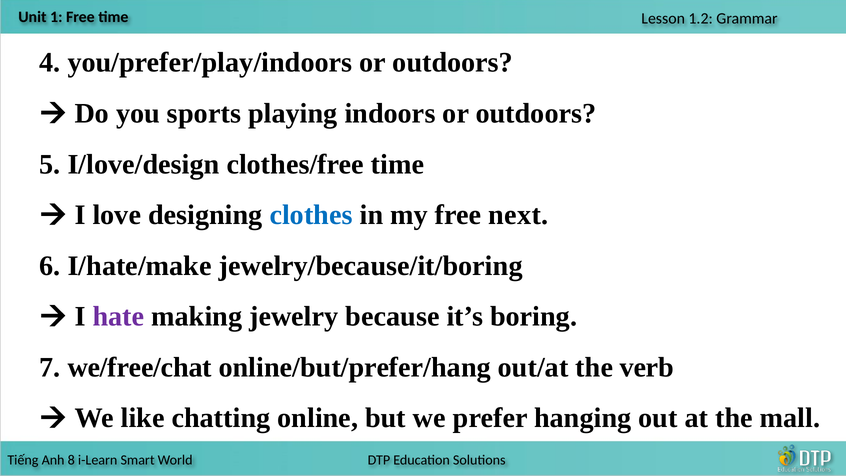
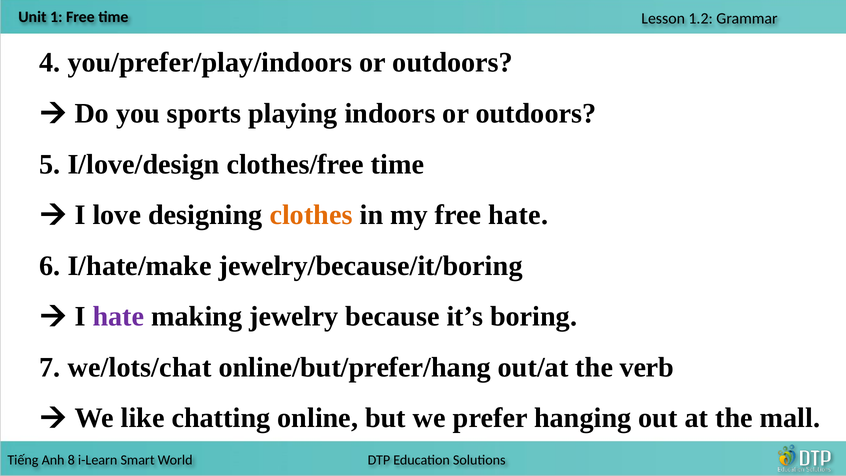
clothes colour: blue -> orange (311, 215)
free next: next -> hate (518, 215)
we/free/chat: we/free/chat -> we/lots/chat (140, 367)
